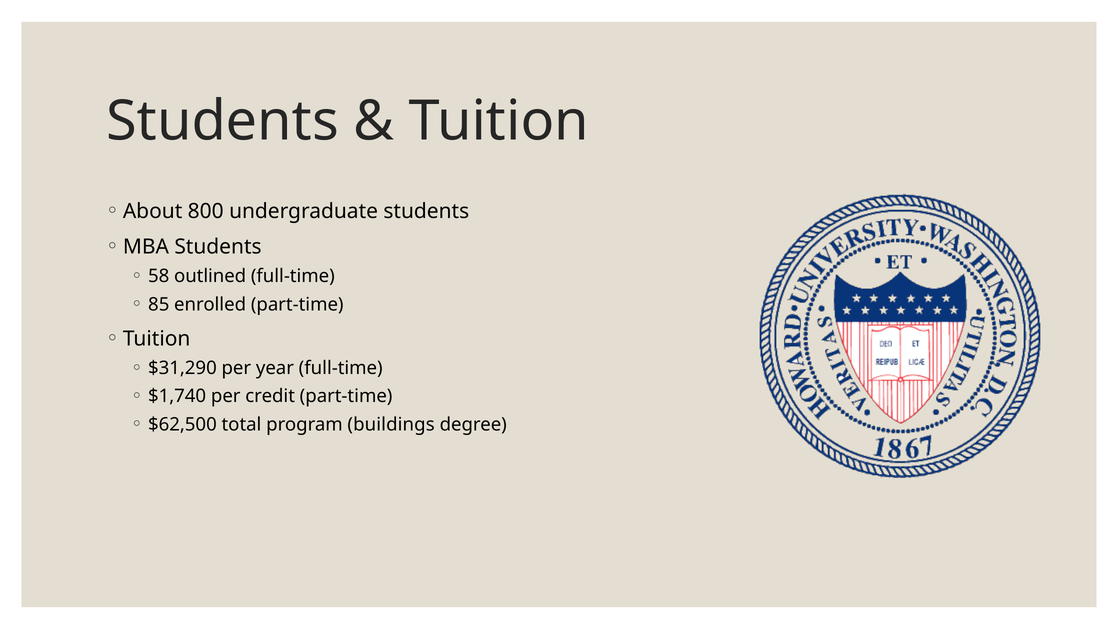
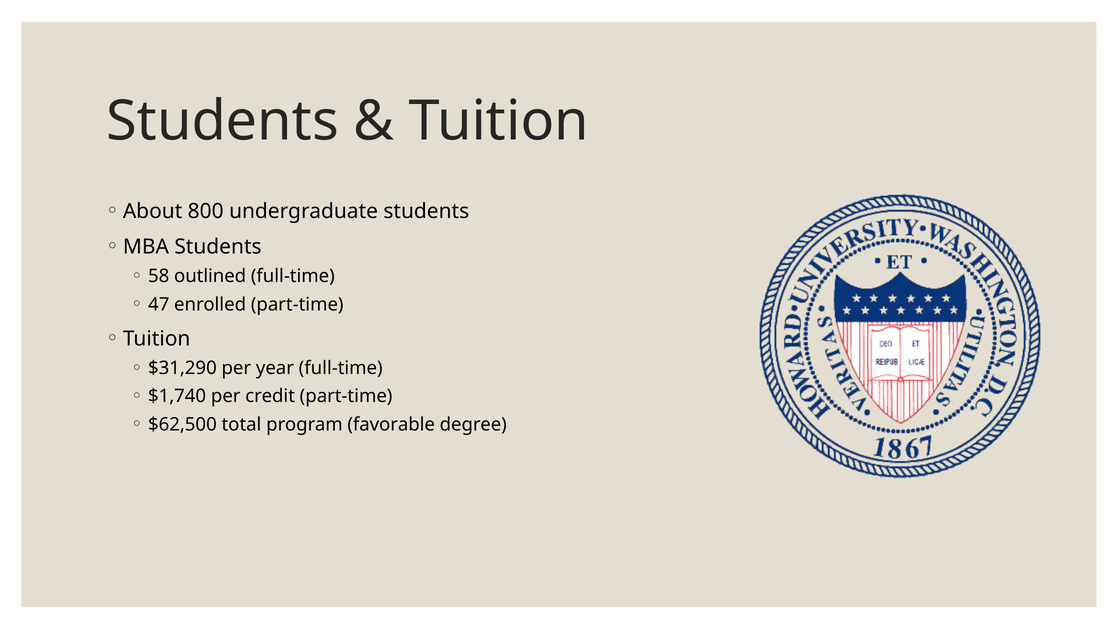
85: 85 -> 47 (159, 304)
buildings: buildings -> favorable (391, 424)
